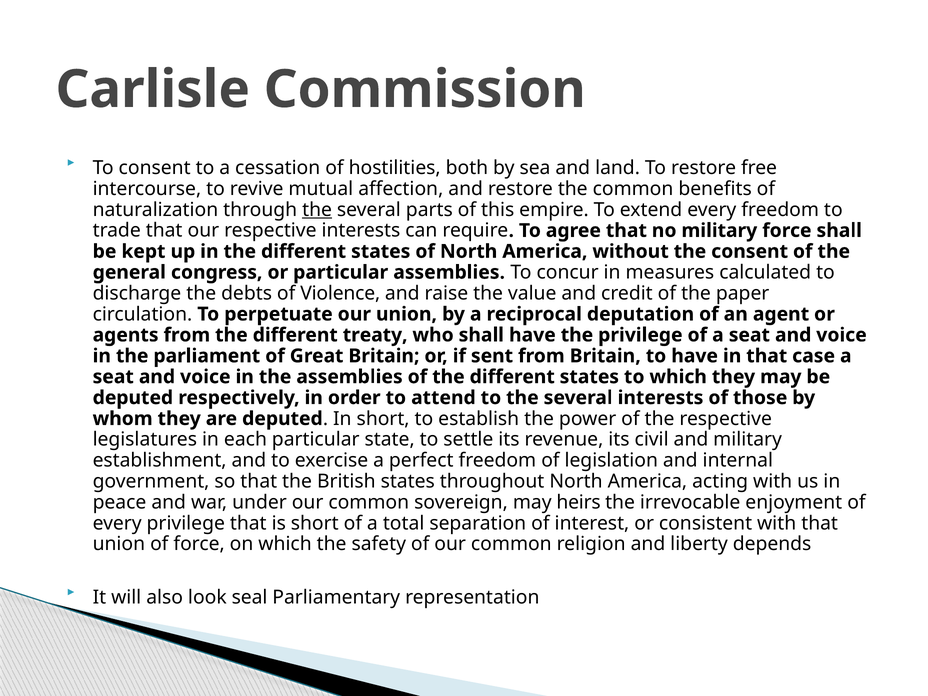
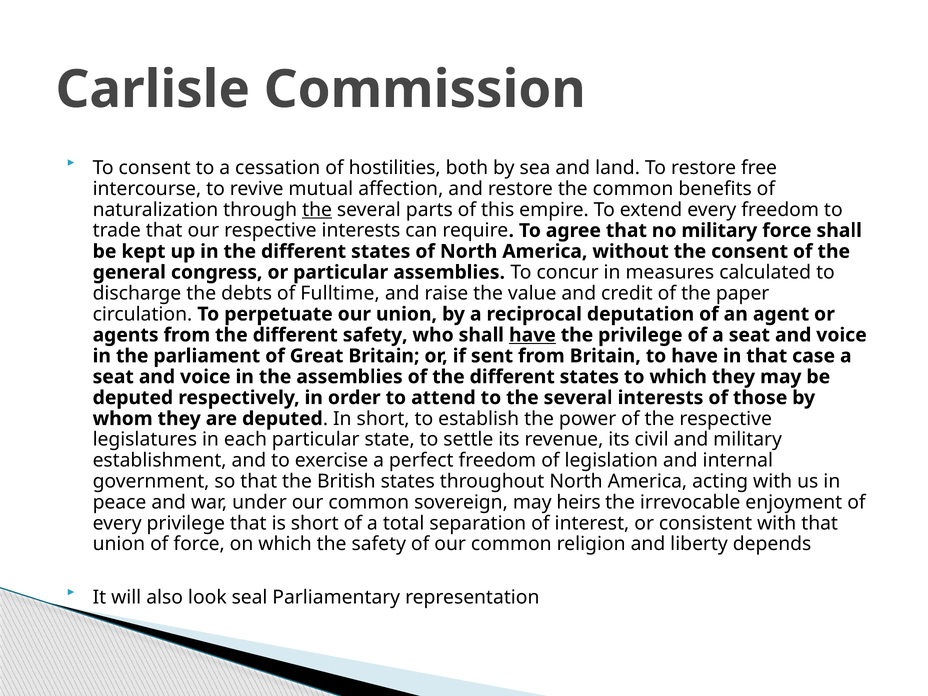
Violence: Violence -> Fulltime (340, 293)
different treaty: treaty -> safety (375, 335)
have underline: none -> present (532, 335)
